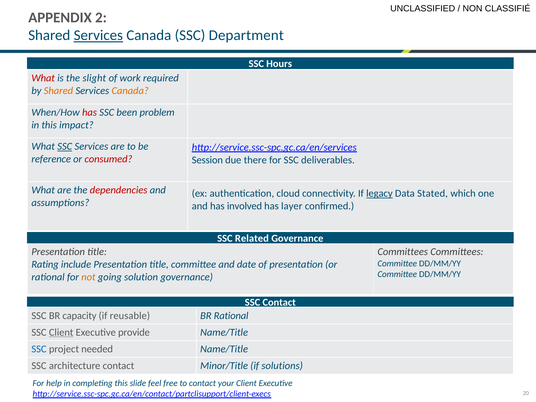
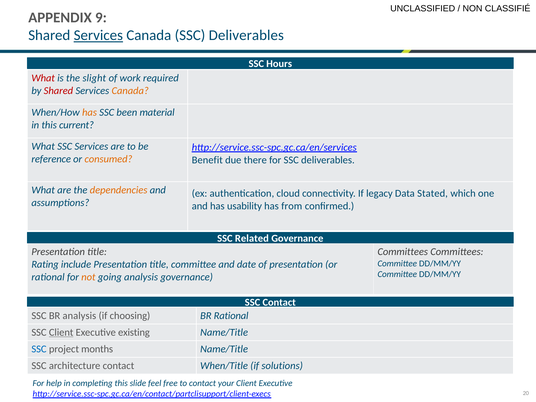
2: 2 -> 9 (101, 17)
Canada SSC Department: Department -> Deliverables (246, 35)
Shared colour: orange -> red (58, 91)
has colour: red -> orange (90, 112)
problem: problem -> material (157, 112)
impact: impact -> current (76, 125)
SSC underline: present -> none (65, 147)
consumed colour: red -> orange (108, 159)
Session: Session -> Benefit (207, 160)
dependencies colour: red -> orange (119, 190)
legacy underline: present -> none (379, 193)
involved: involved -> usability (244, 206)
layer: layer -> from (292, 206)
going solution: solution -> analysis (141, 277)
BR capacity: capacity -> analysis (79, 316)
reusable: reusable -> choosing (130, 316)
provide: provide -> existing (134, 332)
needed: needed -> months (97, 349)
Minor/Title: Minor/Title -> When/Title (224, 366)
